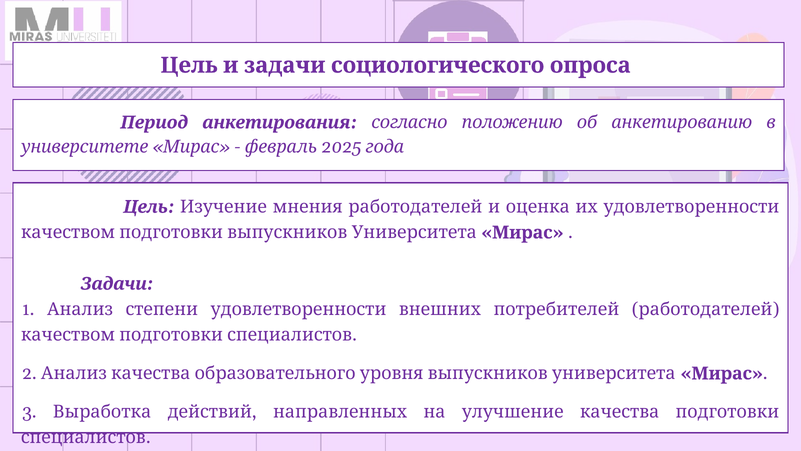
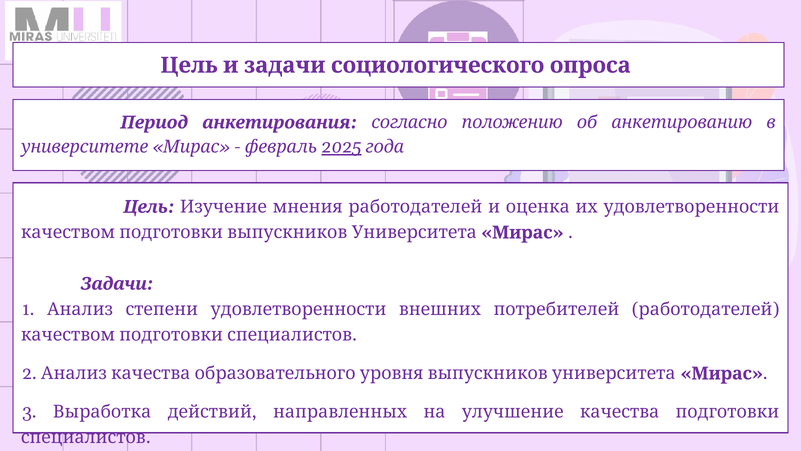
2025 underline: none -> present (341, 147)
